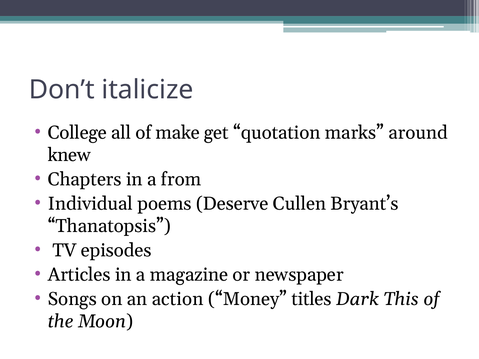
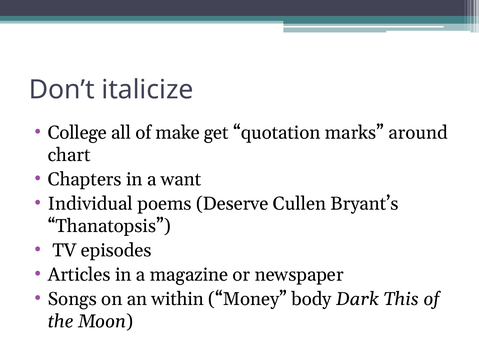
knew: knew -> chart (69, 155)
from: from -> want (181, 179)
action: action -> within (178, 299)
titles: titles -> body (311, 299)
